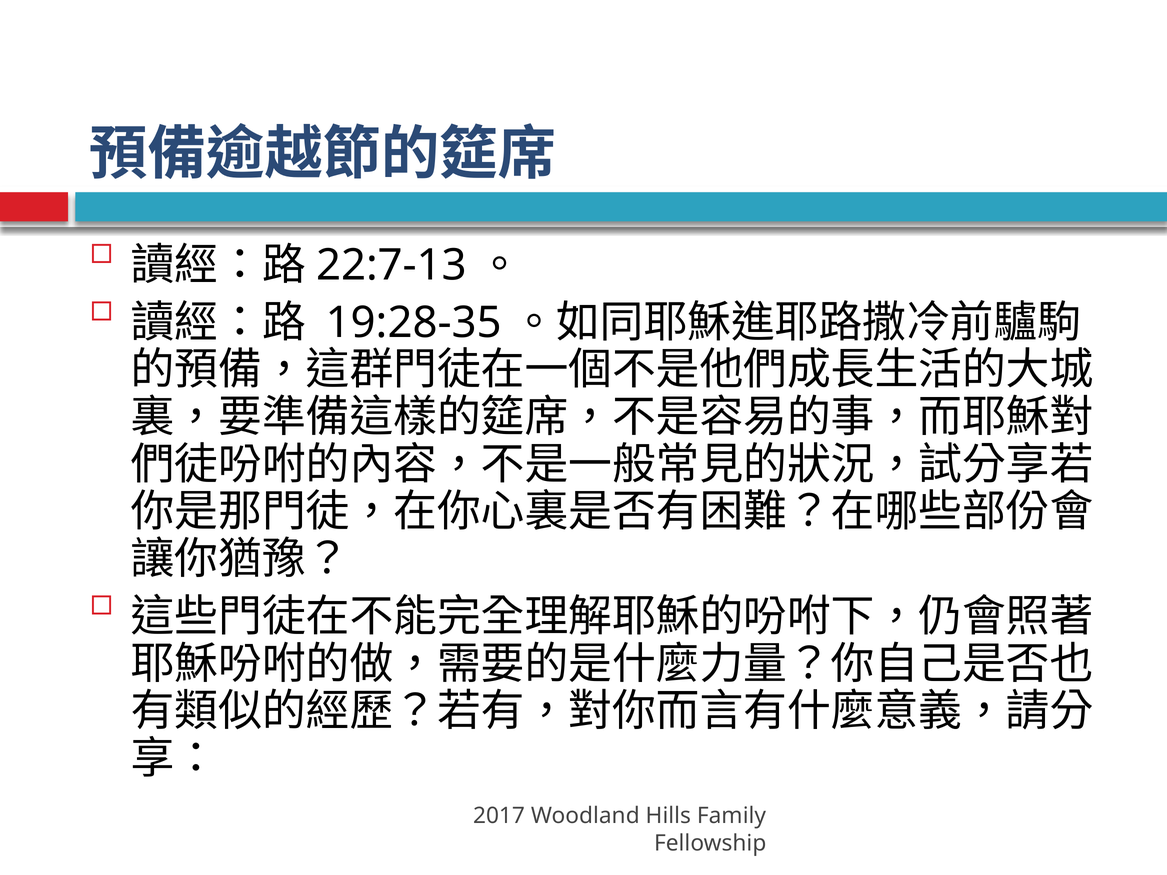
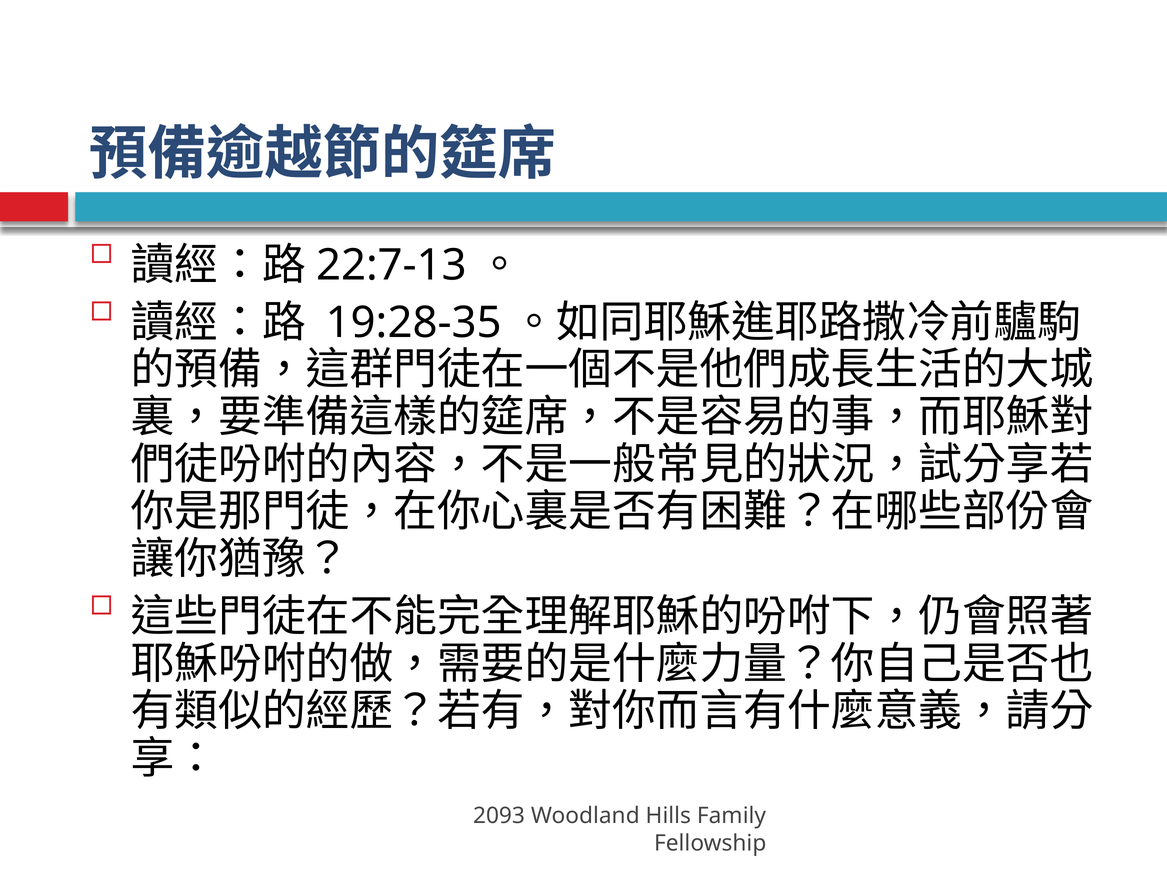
2017: 2017 -> 2093 (499, 816)
